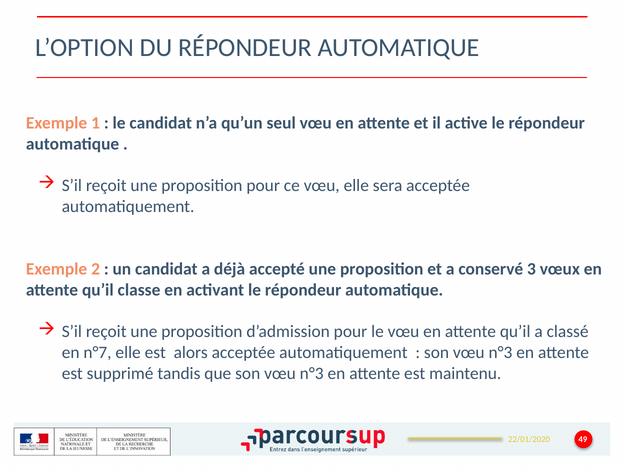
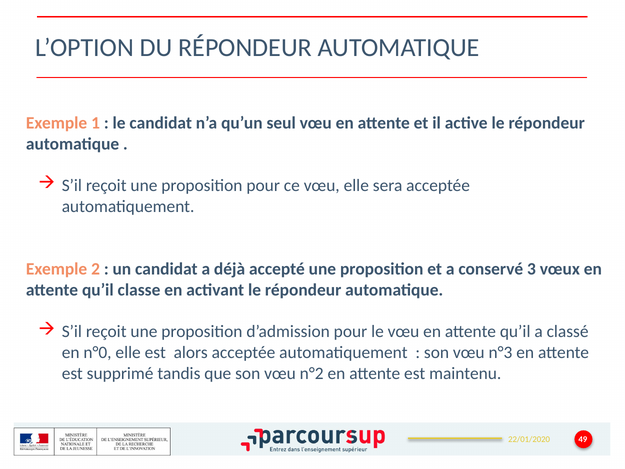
n°7: n°7 -> n°0 (97, 352)
que son vœu n°3: n°3 -> n°2 (312, 373)
